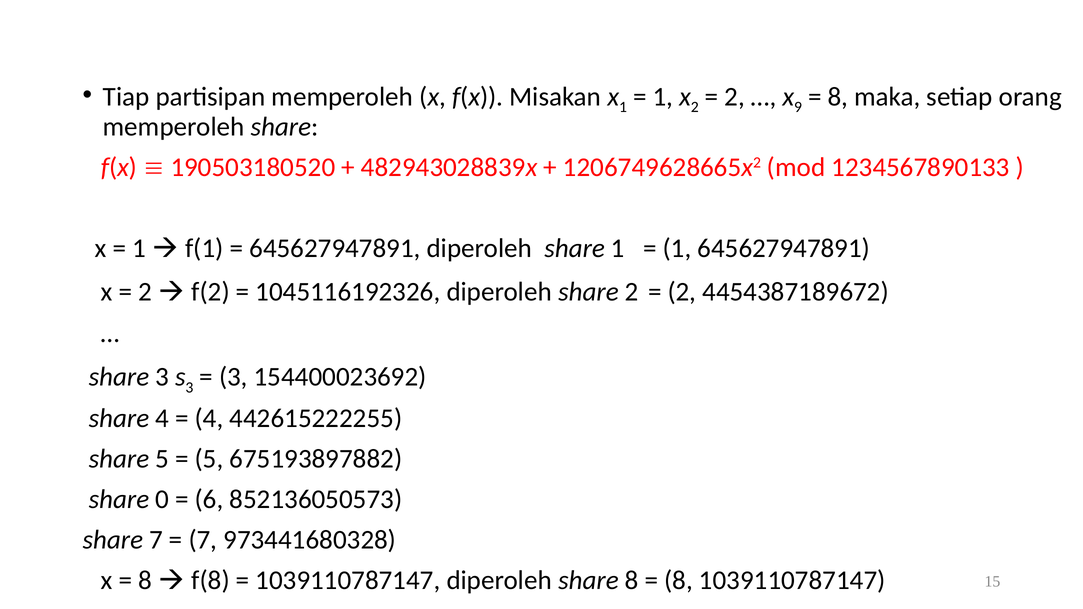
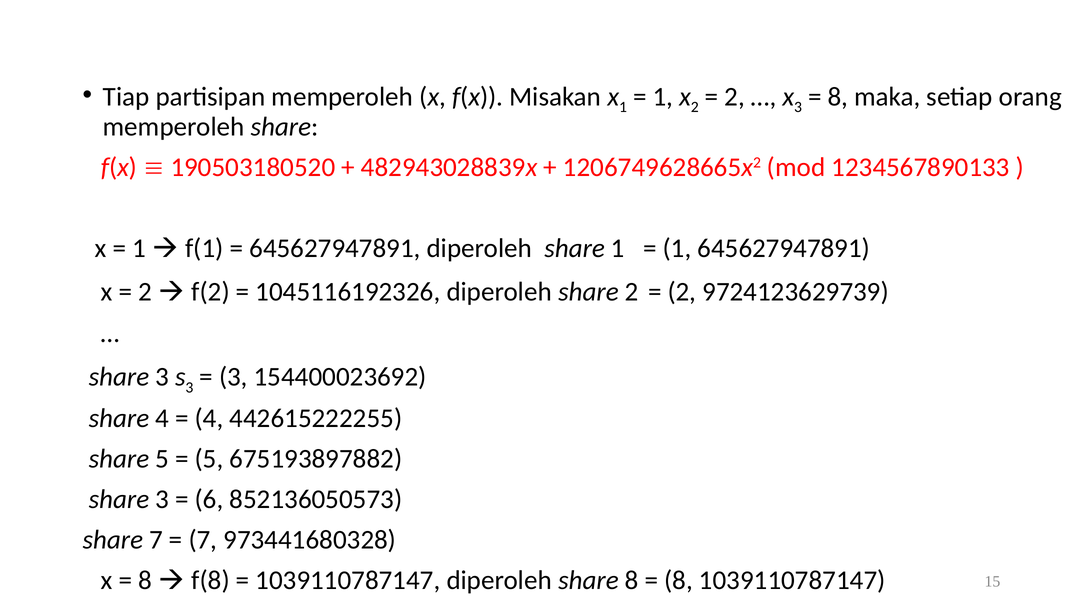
x 9: 9 -> 3 (798, 107)
4454387189672: 4454387189672 -> 9724123629739 (796, 292)
0: 0 -> 3 (162, 499)
